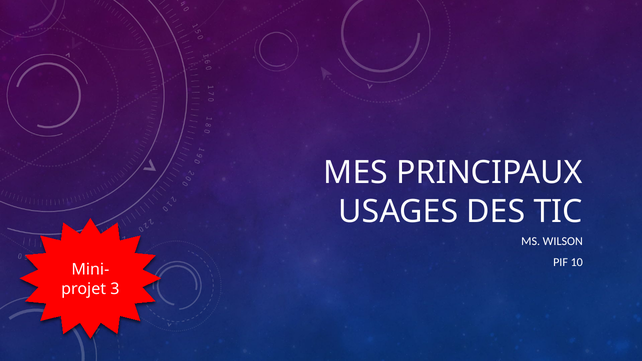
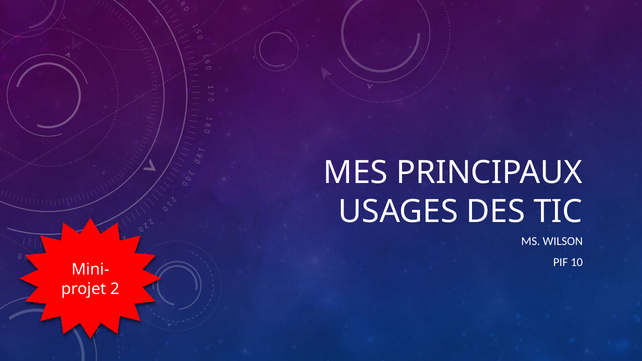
3: 3 -> 2 (115, 289)
